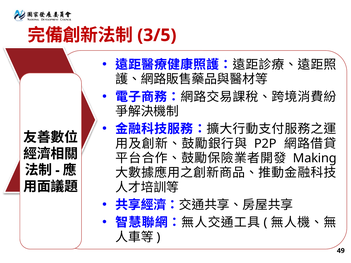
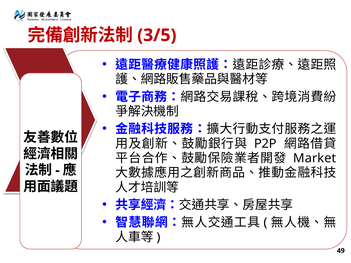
Making: Making -> Market (315, 158)
